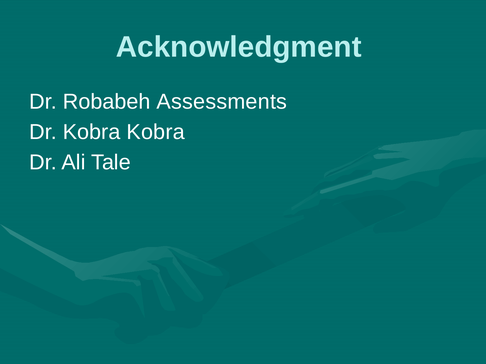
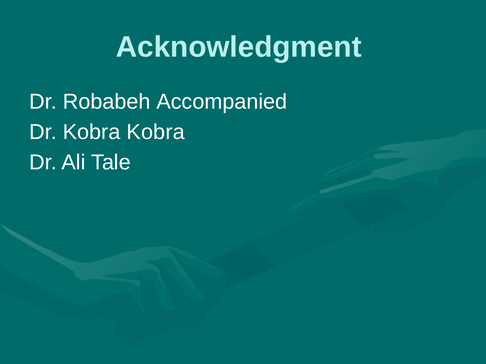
Assessments: Assessments -> Accompanied (222, 102)
